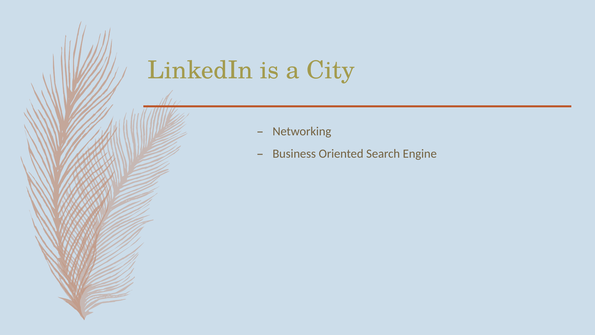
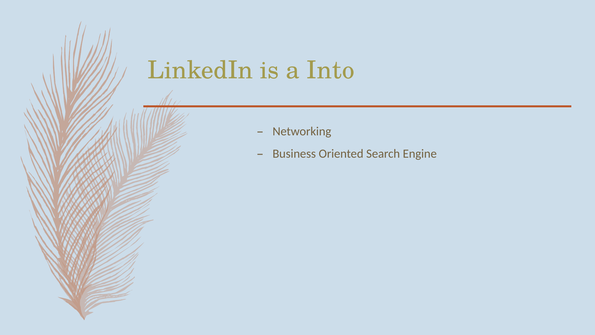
City: City -> Into (331, 70)
